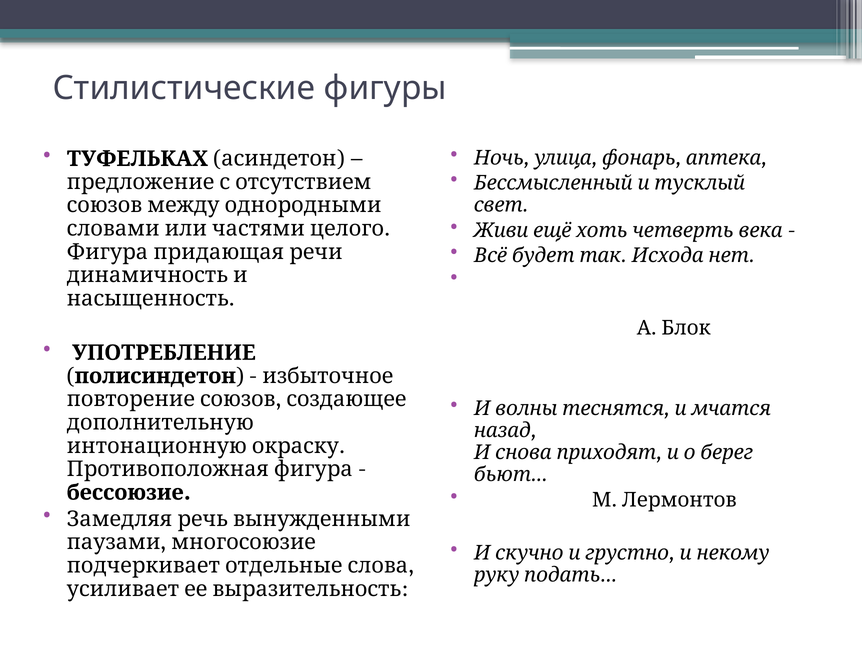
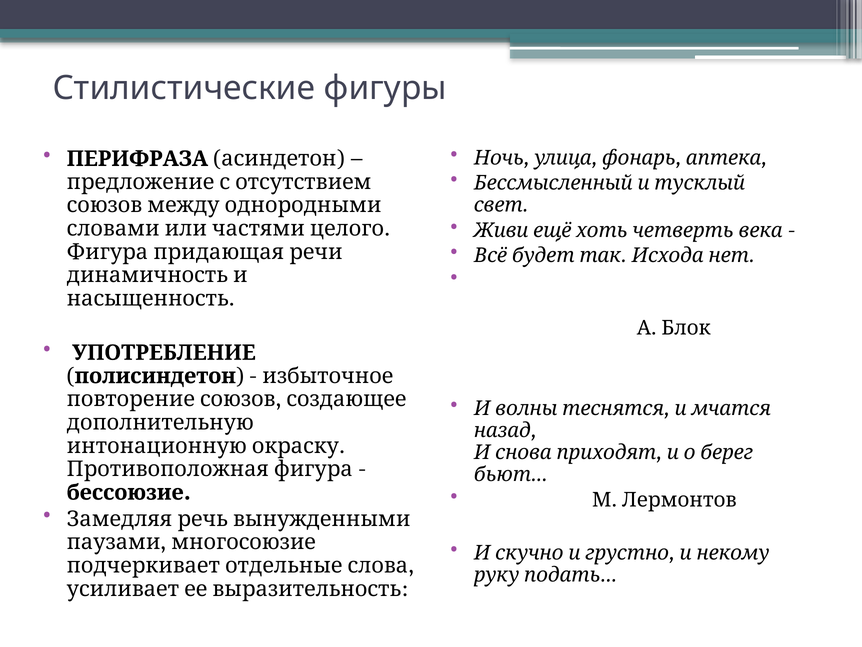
ТУФЕЛЬКАХ: ТУФЕЛЬКАХ -> ПЕРИФРАЗА (137, 159)
